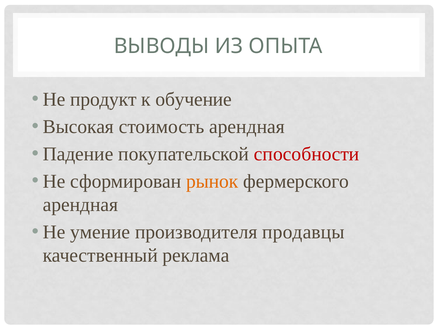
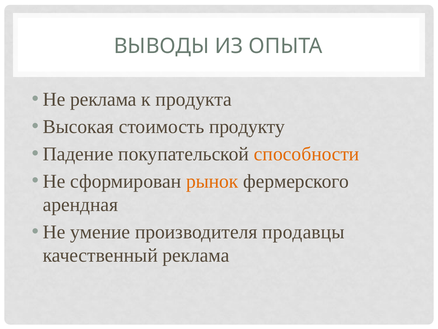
Не продукт: продукт -> реклама (103, 99)
обучение: обучение -> продукта (194, 99)
стоимость арендная: арендная -> продукту (247, 126)
способности colour: red -> orange (307, 154)
